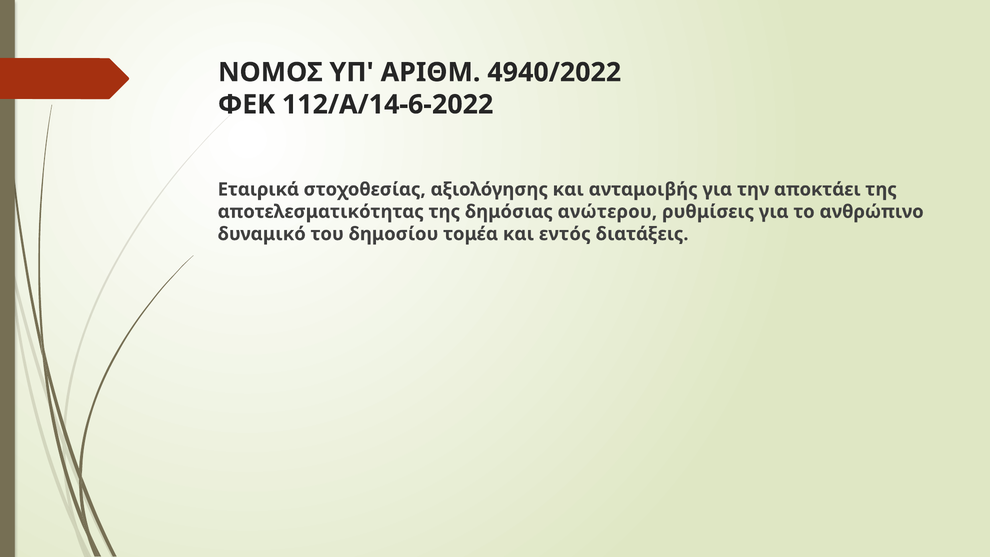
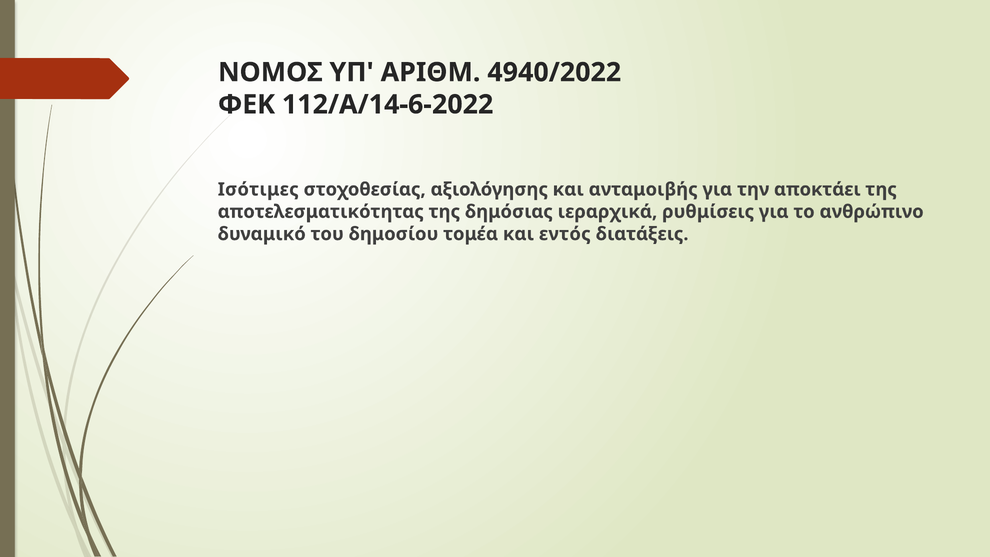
Εταιρικά: Εταιρικά -> Ισότιμες (258, 189)
ανώτερου: ανώτερου -> ιεραρχικά (607, 212)
